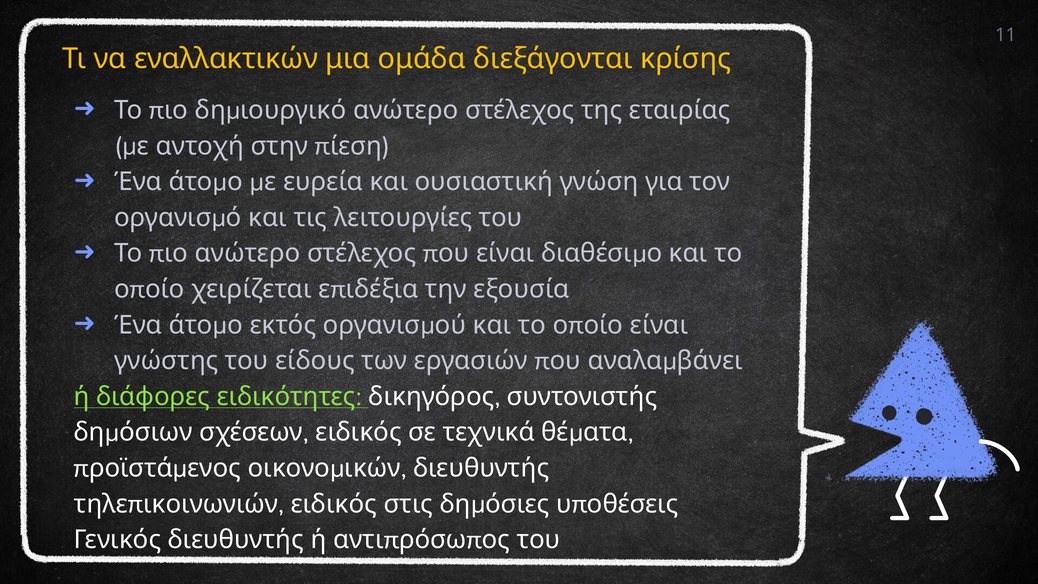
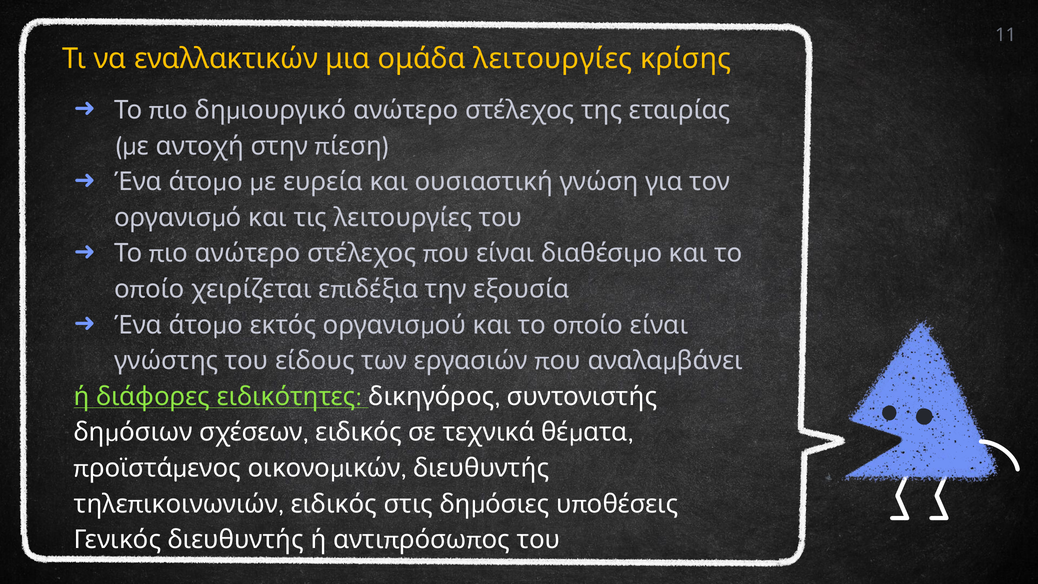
ομάδα διεξάγονται: διεξάγονται -> λειτουργίες (553, 59)
